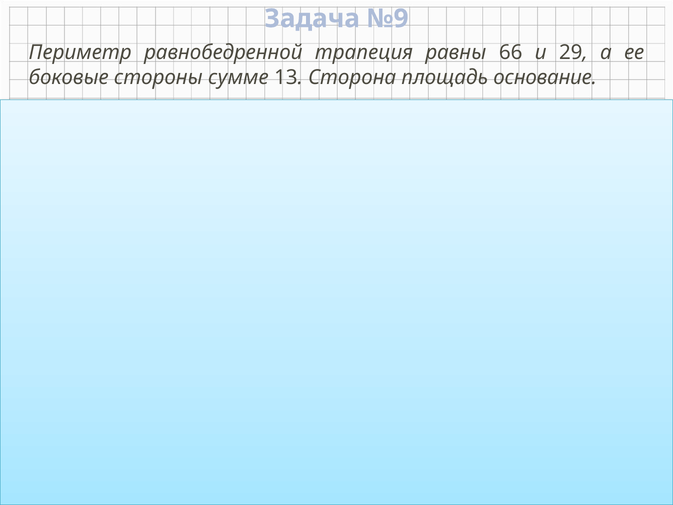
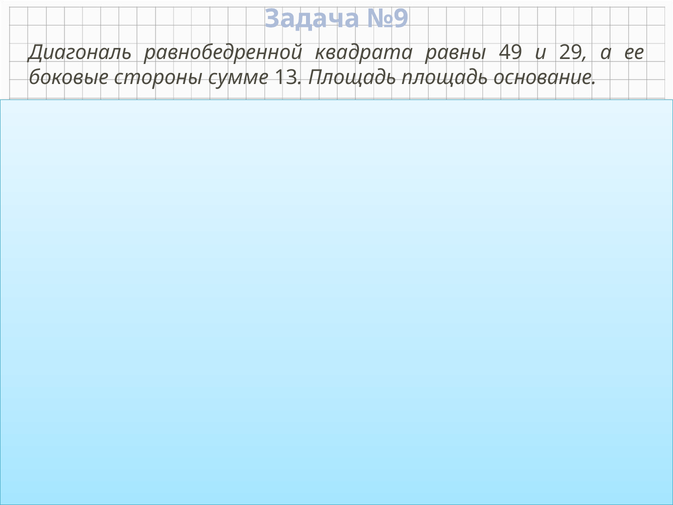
Периметр: Периметр -> Диагональ (80, 53)
равнобедренной трапеция: трапеция -> квадрата (364, 53)
66: 66 -> 49 (511, 53)
13 Сторона: Сторона -> Площадь (352, 77)
